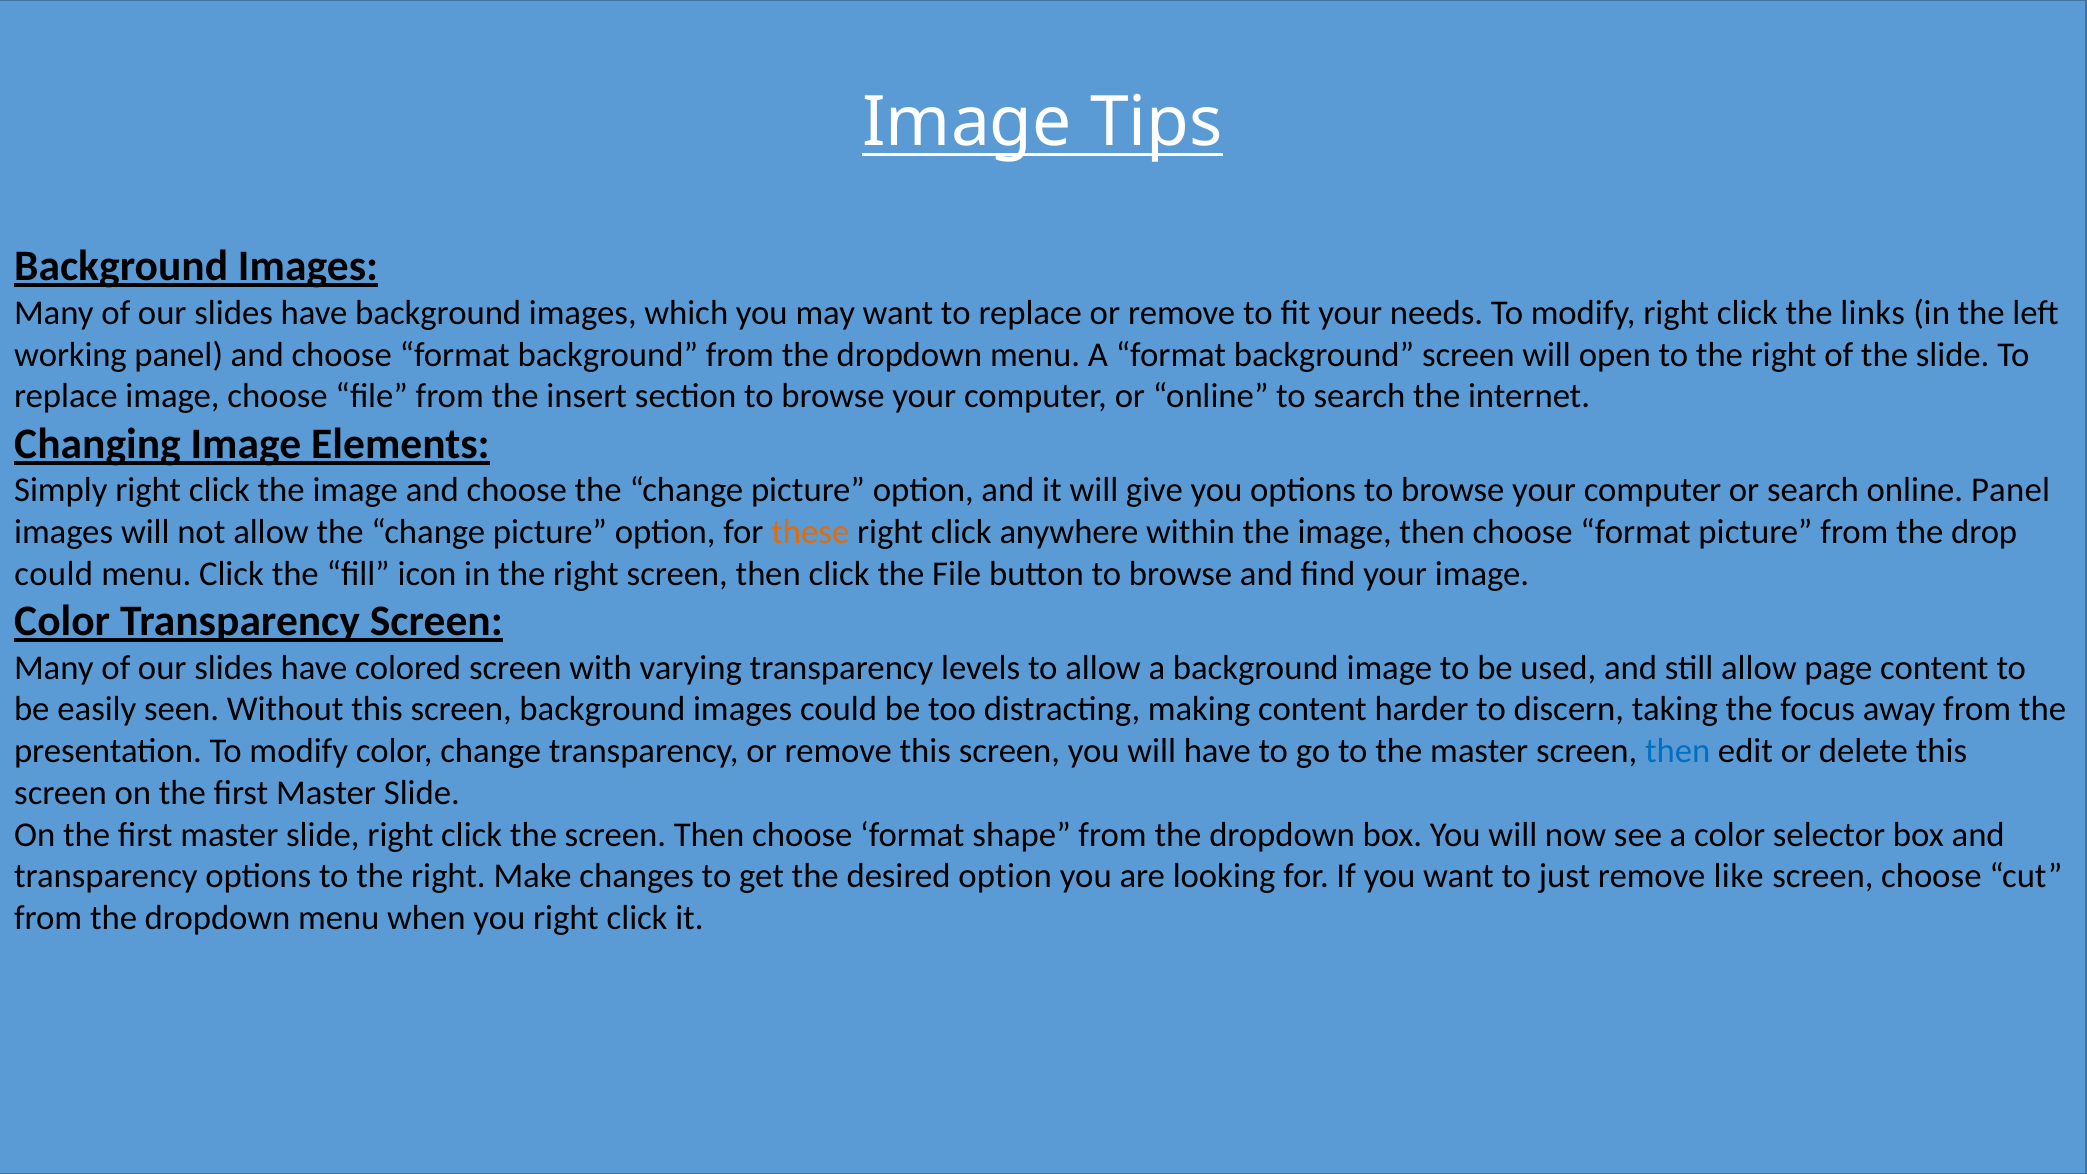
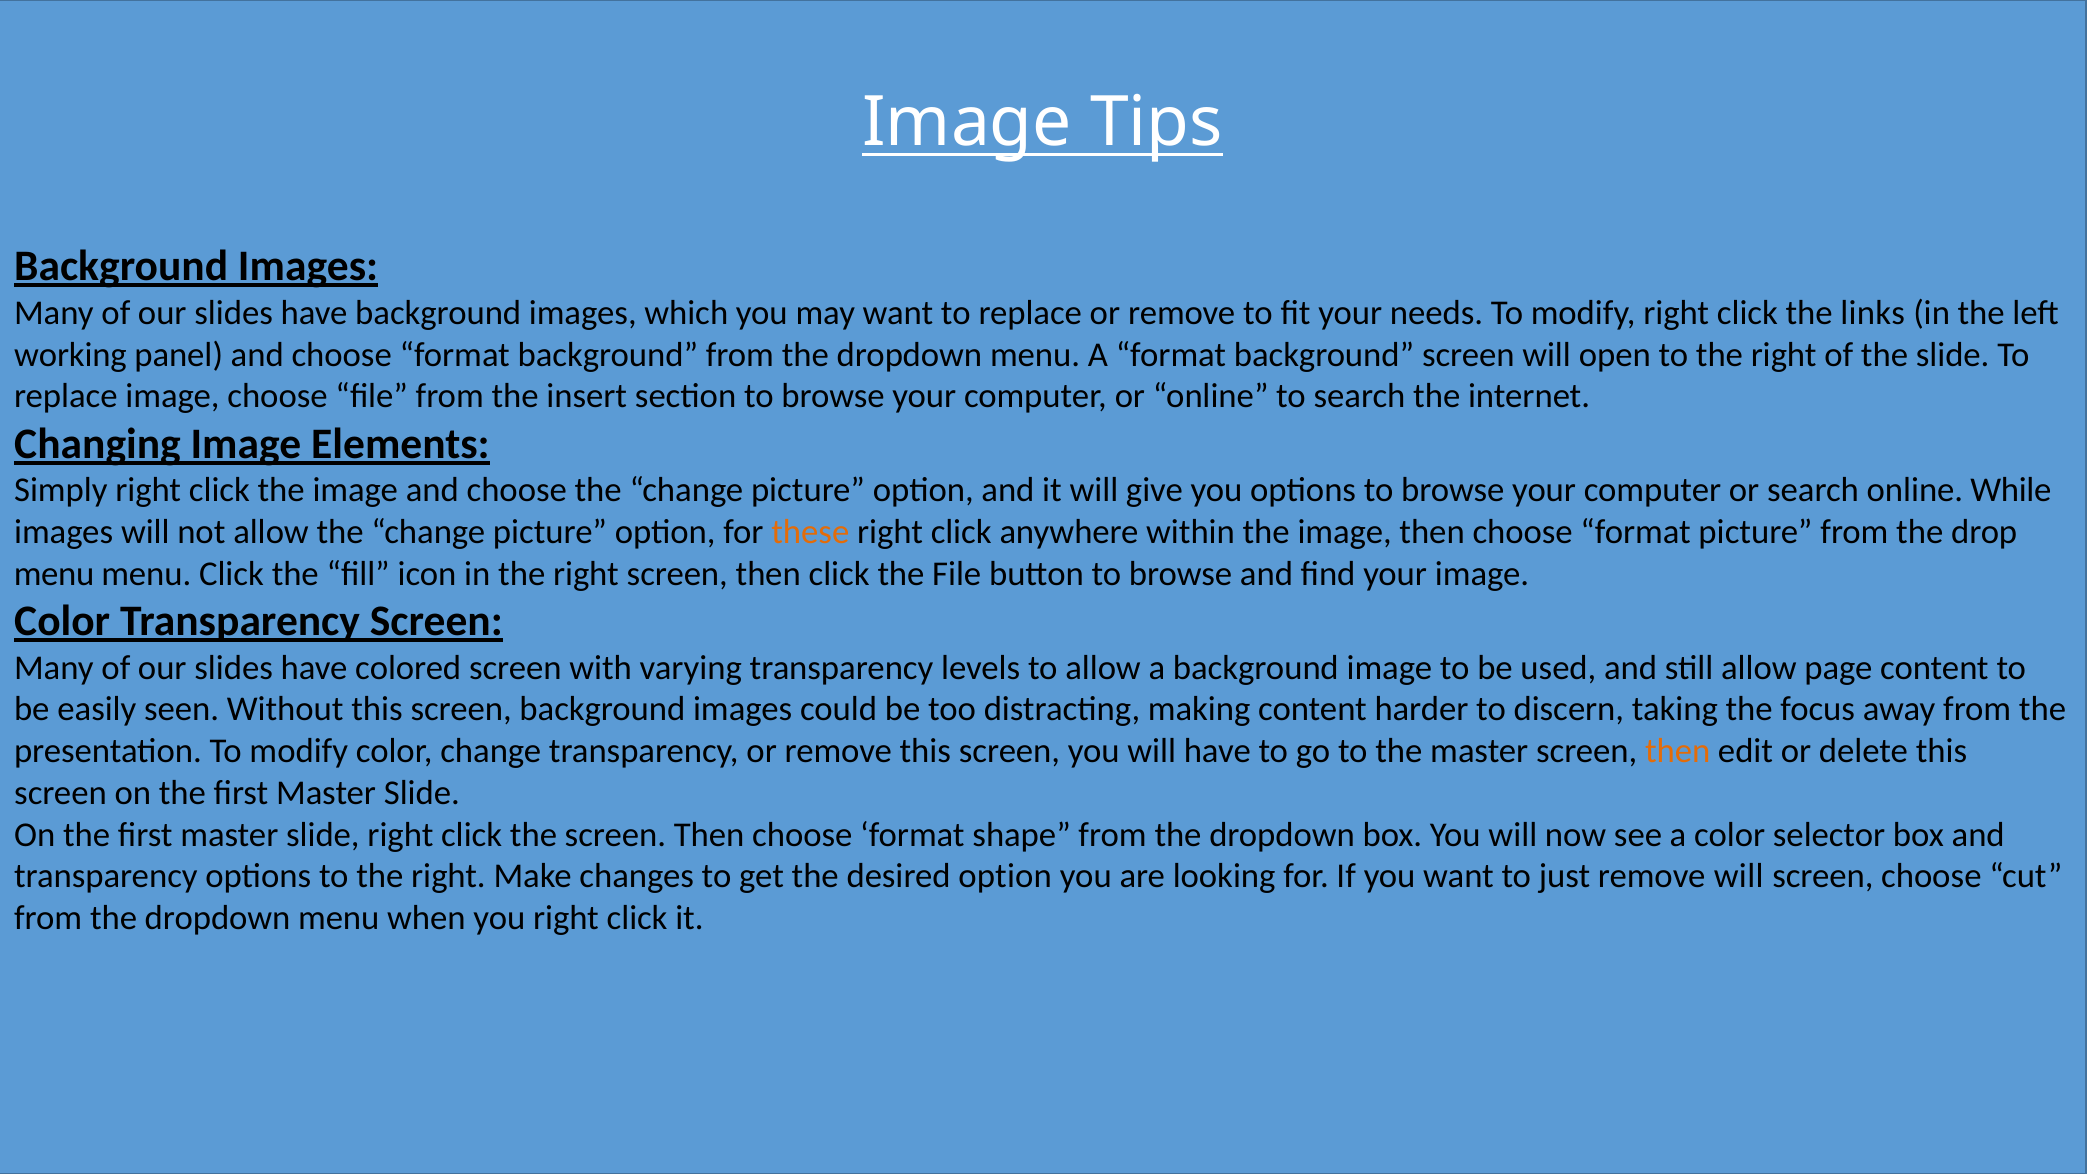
online Panel: Panel -> While (2011, 490)
could: could -> menu (54, 574)
then colour: blue -> orange (1678, 751)
remove like: like -> will (1739, 876)
